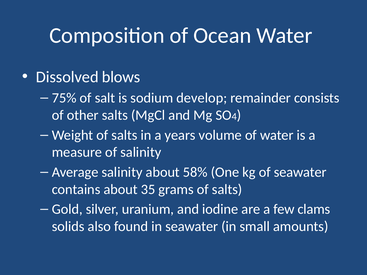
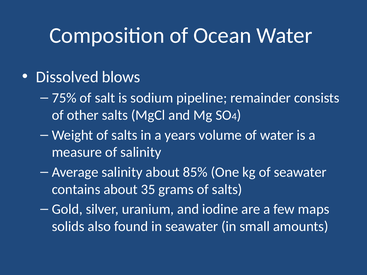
develop: develop -> pipeline (202, 98)
58%: 58% -> 85% (195, 172)
clams: clams -> maps (314, 209)
